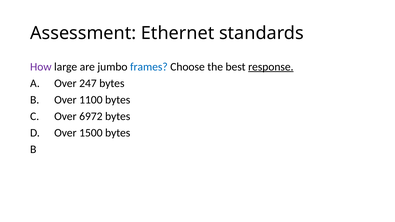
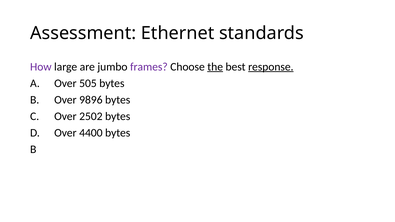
frames colour: blue -> purple (149, 67)
the underline: none -> present (215, 67)
247: 247 -> 505 (88, 83)
1100: 1100 -> 9896 (91, 100)
6972: 6972 -> 2502 (91, 116)
1500: 1500 -> 4400 (91, 133)
